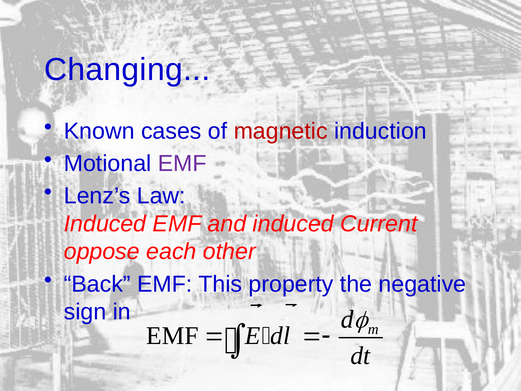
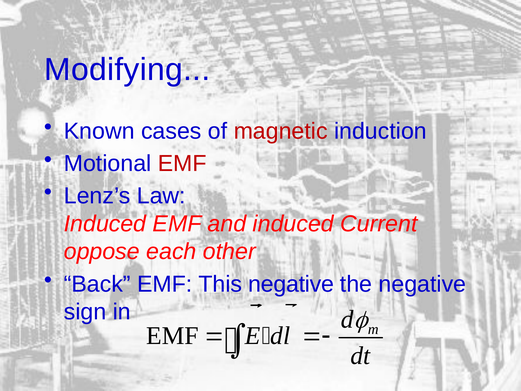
Changing: Changing -> Modifying (127, 70)
EMF colour: purple -> red (182, 163)
This property: property -> negative (291, 284)
